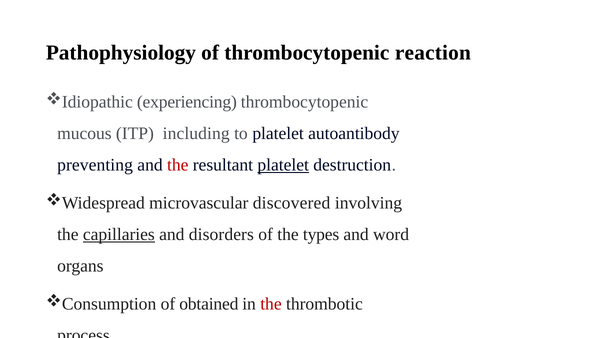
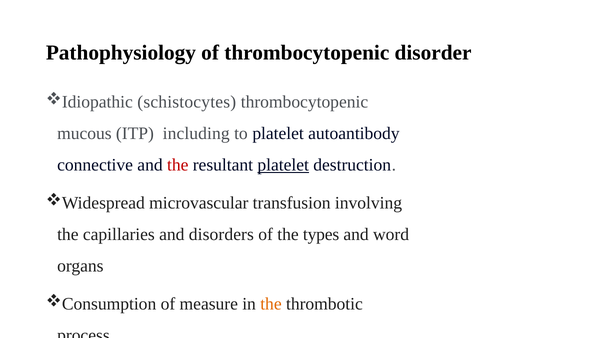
reaction: reaction -> disorder (433, 53)
experiencing: experiencing -> schistocytes (187, 102)
preventing: preventing -> connective (95, 165)
discovered: discovered -> transfusion (292, 203)
capillaries underline: present -> none (119, 235)
obtained: obtained -> measure (209, 304)
the colour: red -> orange (271, 304)
